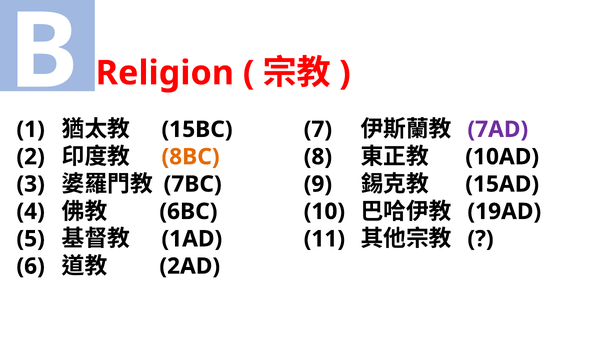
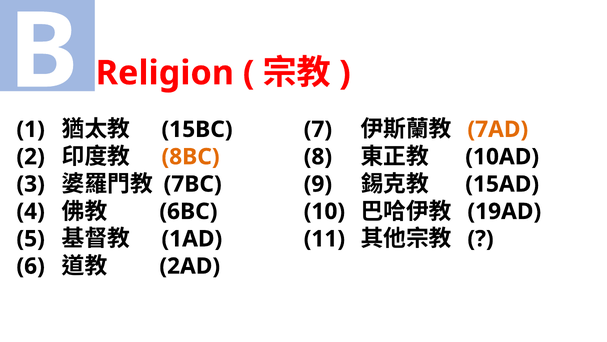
7AD colour: purple -> orange (498, 129)
